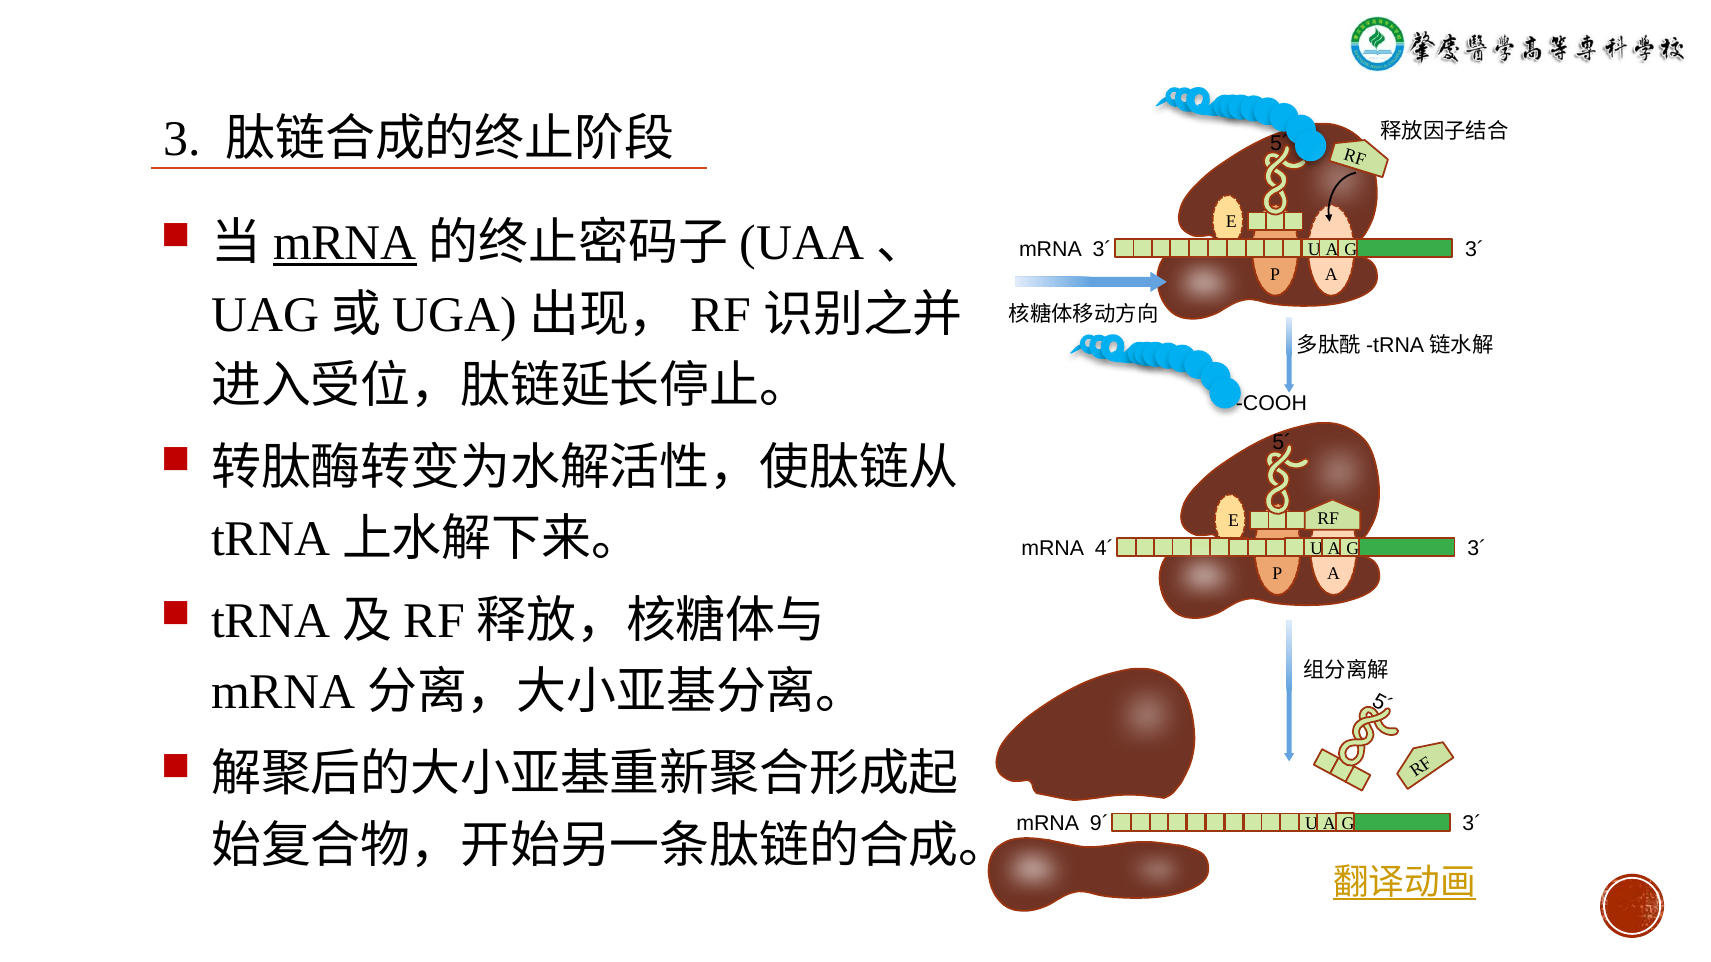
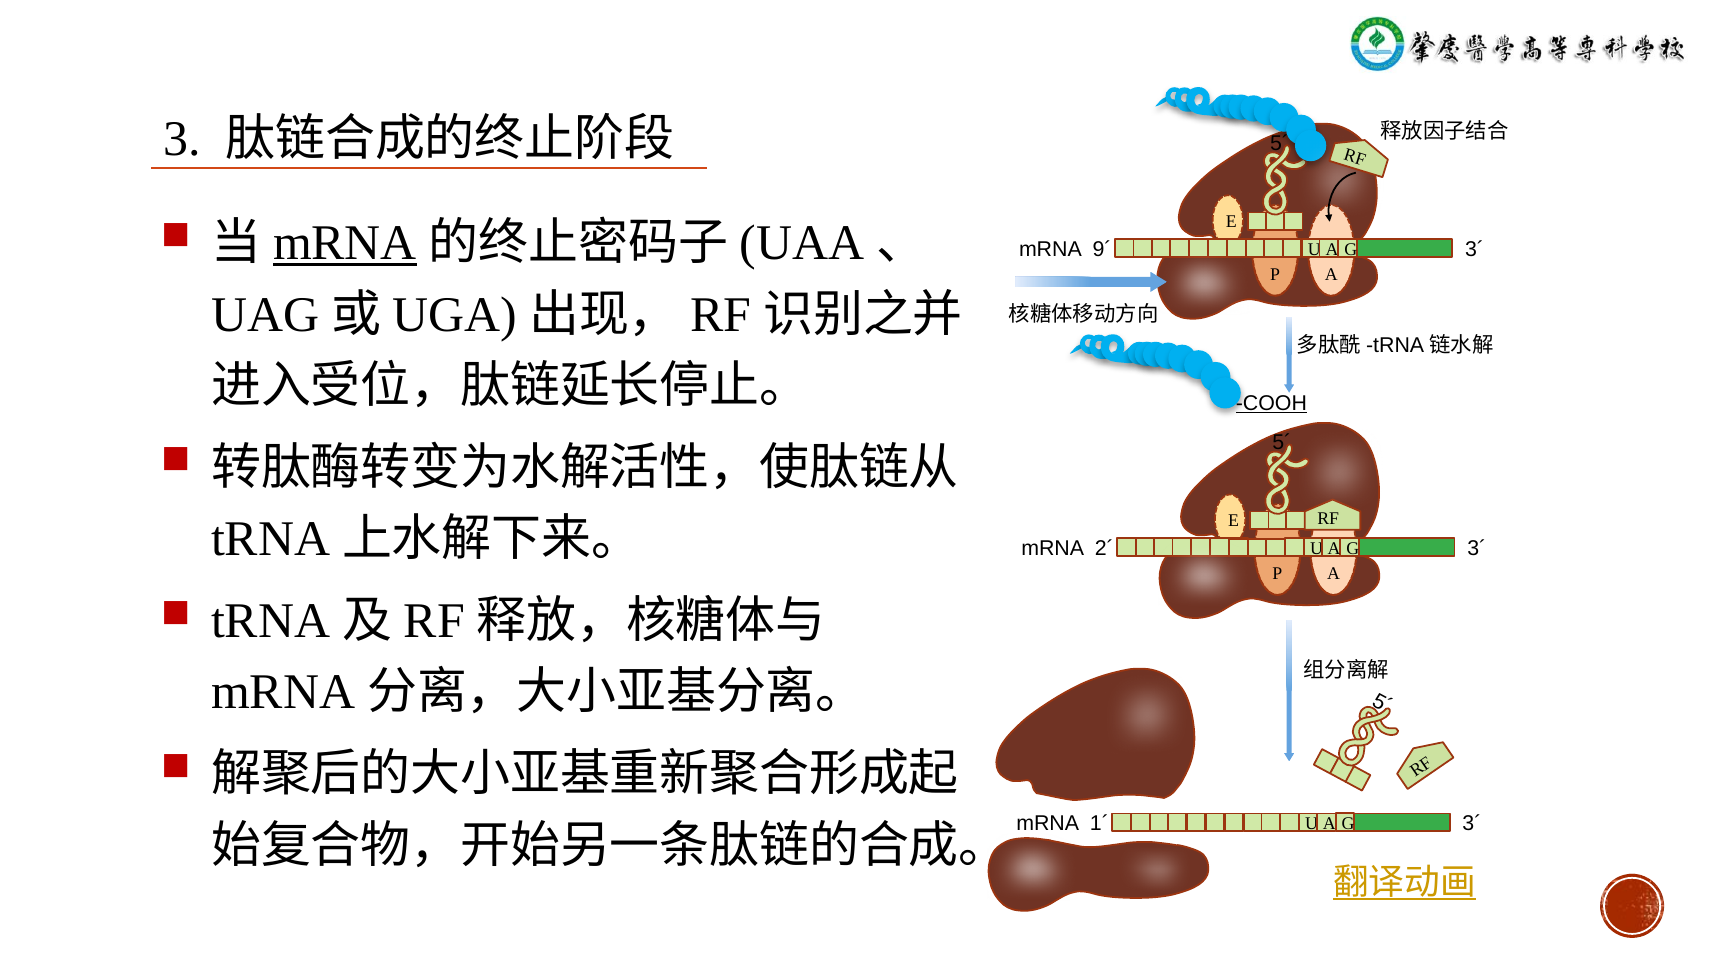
mRNA 3´: 3´ -> 9´ (1102, 249)
COOH underline: none -> present (1271, 404)
4´: 4´ -> 2´ (1104, 549)
9´: 9´ -> 1´ (1099, 824)
